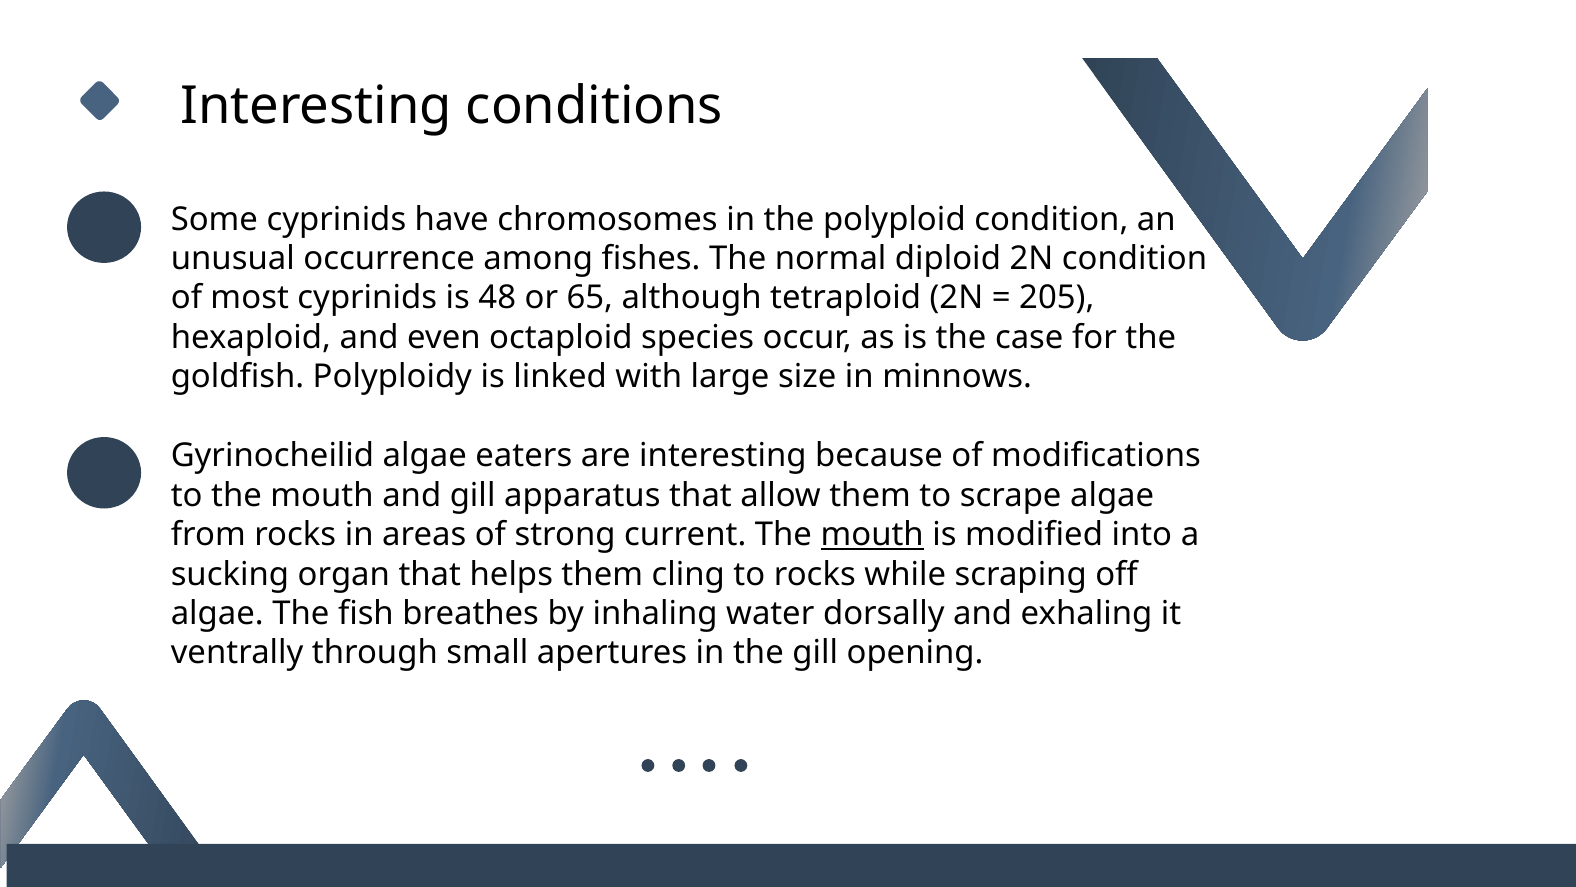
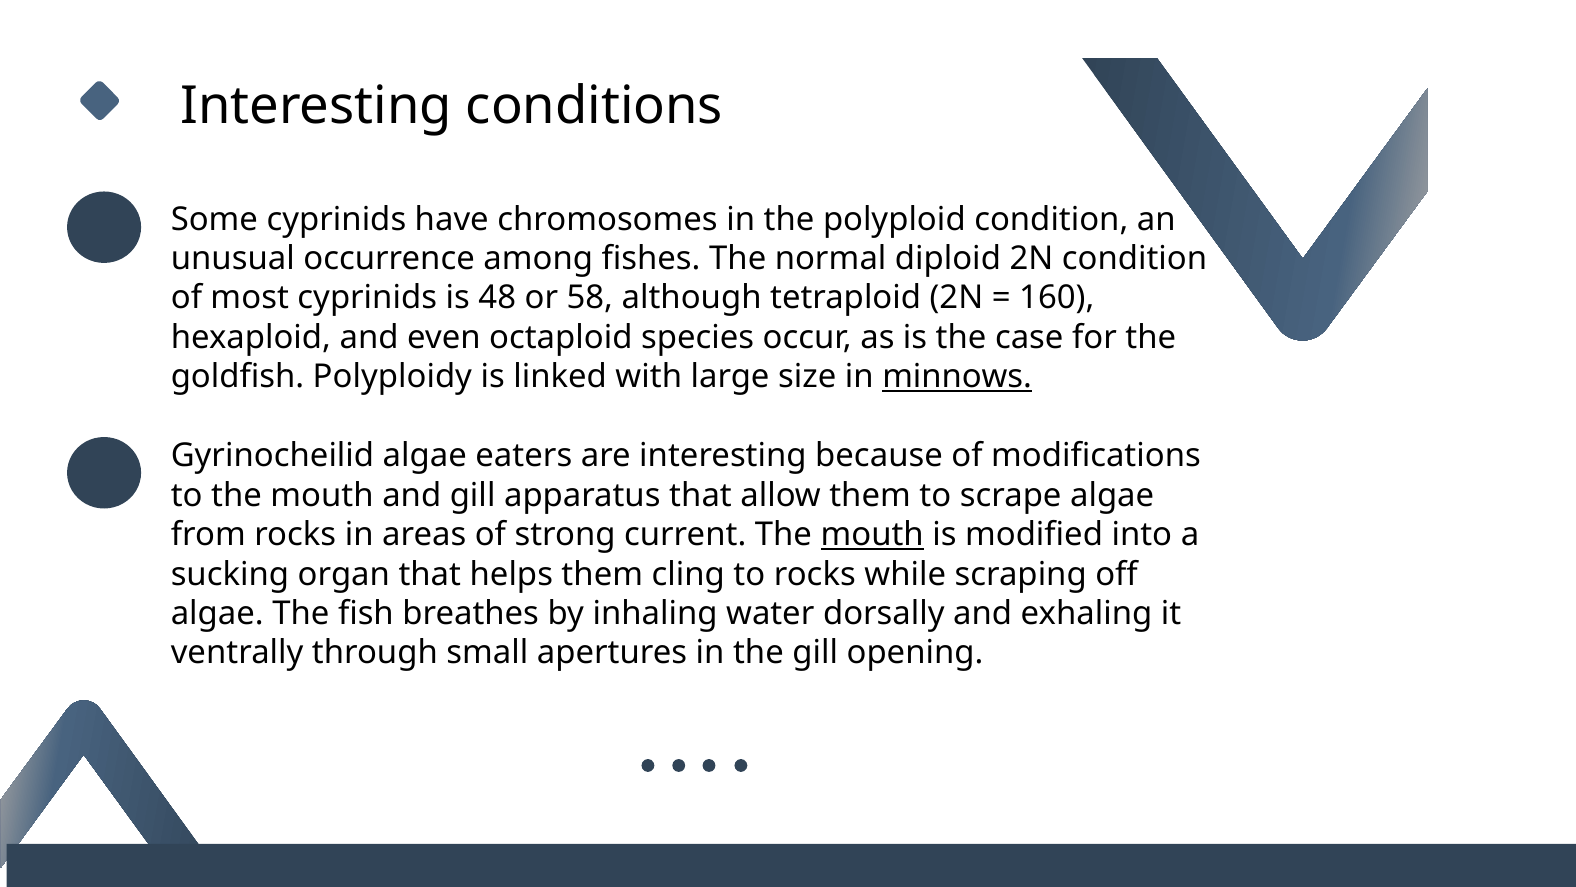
65: 65 -> 58 (590, 298)
205: 205 -> 160 (1057, 298)
minnows underline: none -> present (957, 377)
